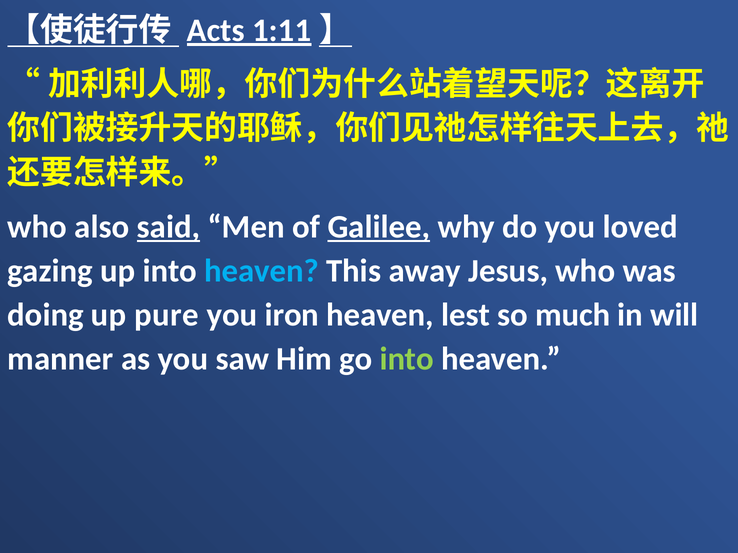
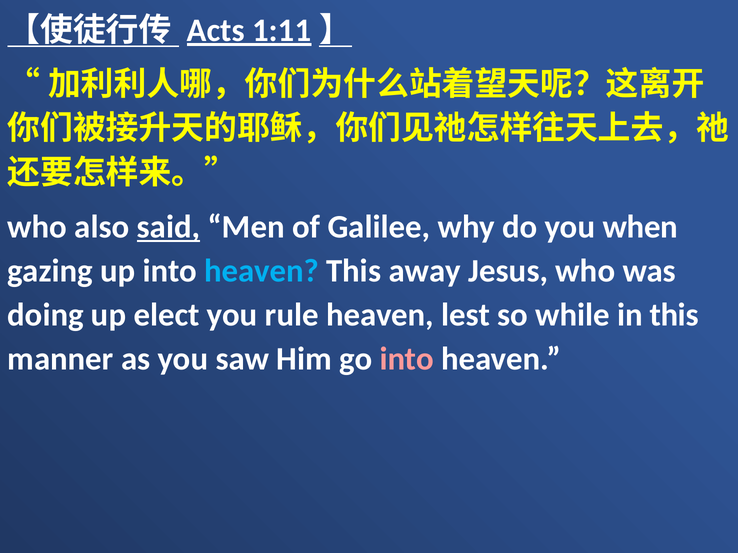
Galilee underline: present -> none (379, 227)
loved: loved -> when (640, 227)
pure: pure -> elect (167, 315)
iron: iron -> rule (292, 315)
much: much -> while (573, 315)
in will: will -> this (674, 315)
into colour: light green -> pink (407, 359)
